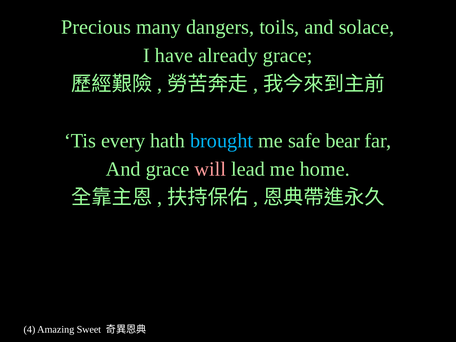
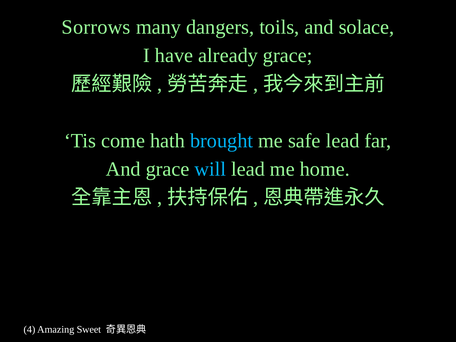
Precious: Precious -> Sorrows (96, 27)
every: every -> come (123, 141)
safe bear: bear -> lead (343, 141)
will colour: pink -> light blue (210, 169)
